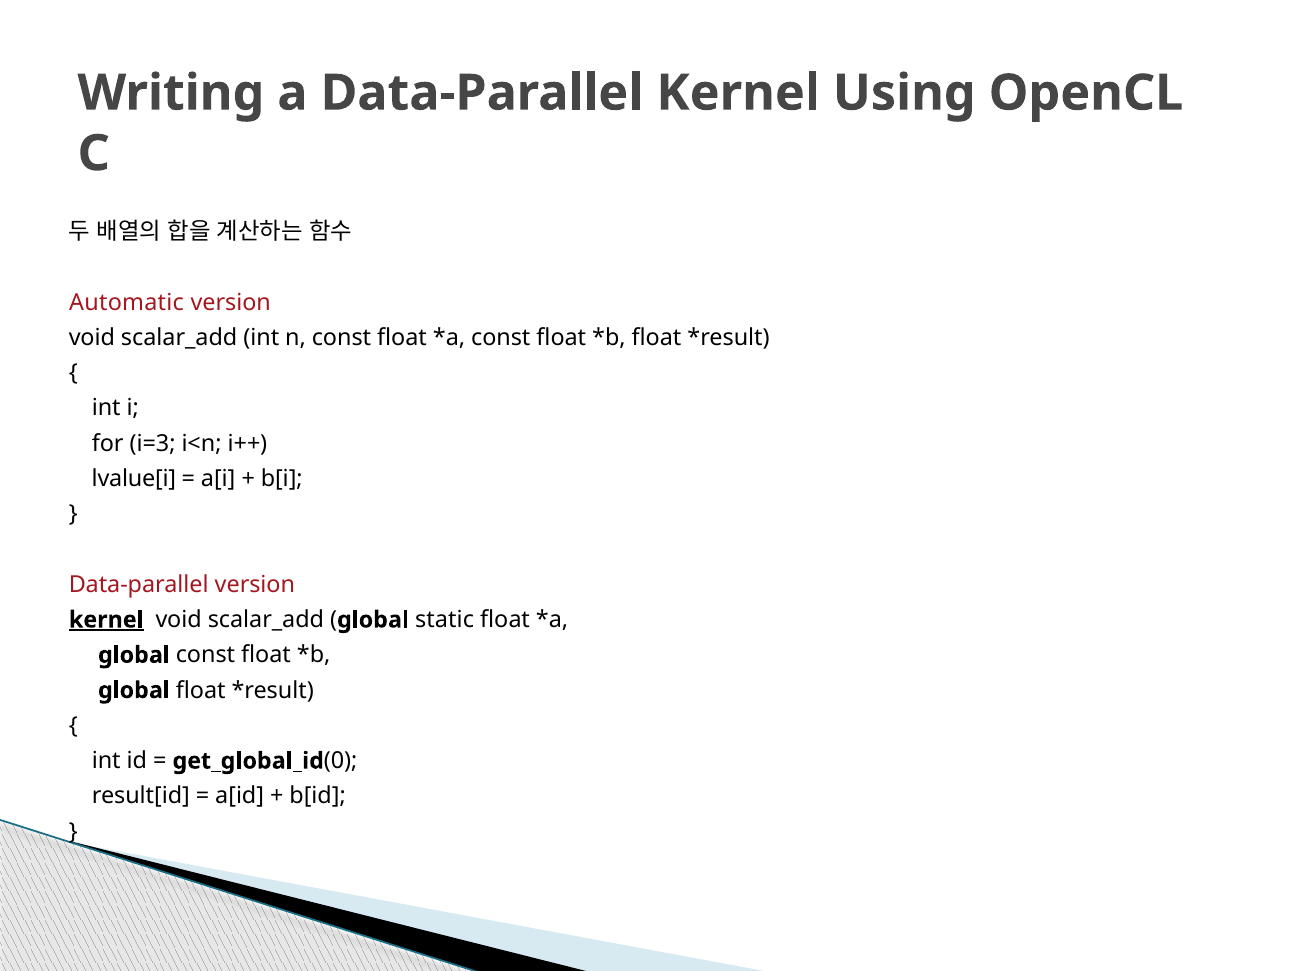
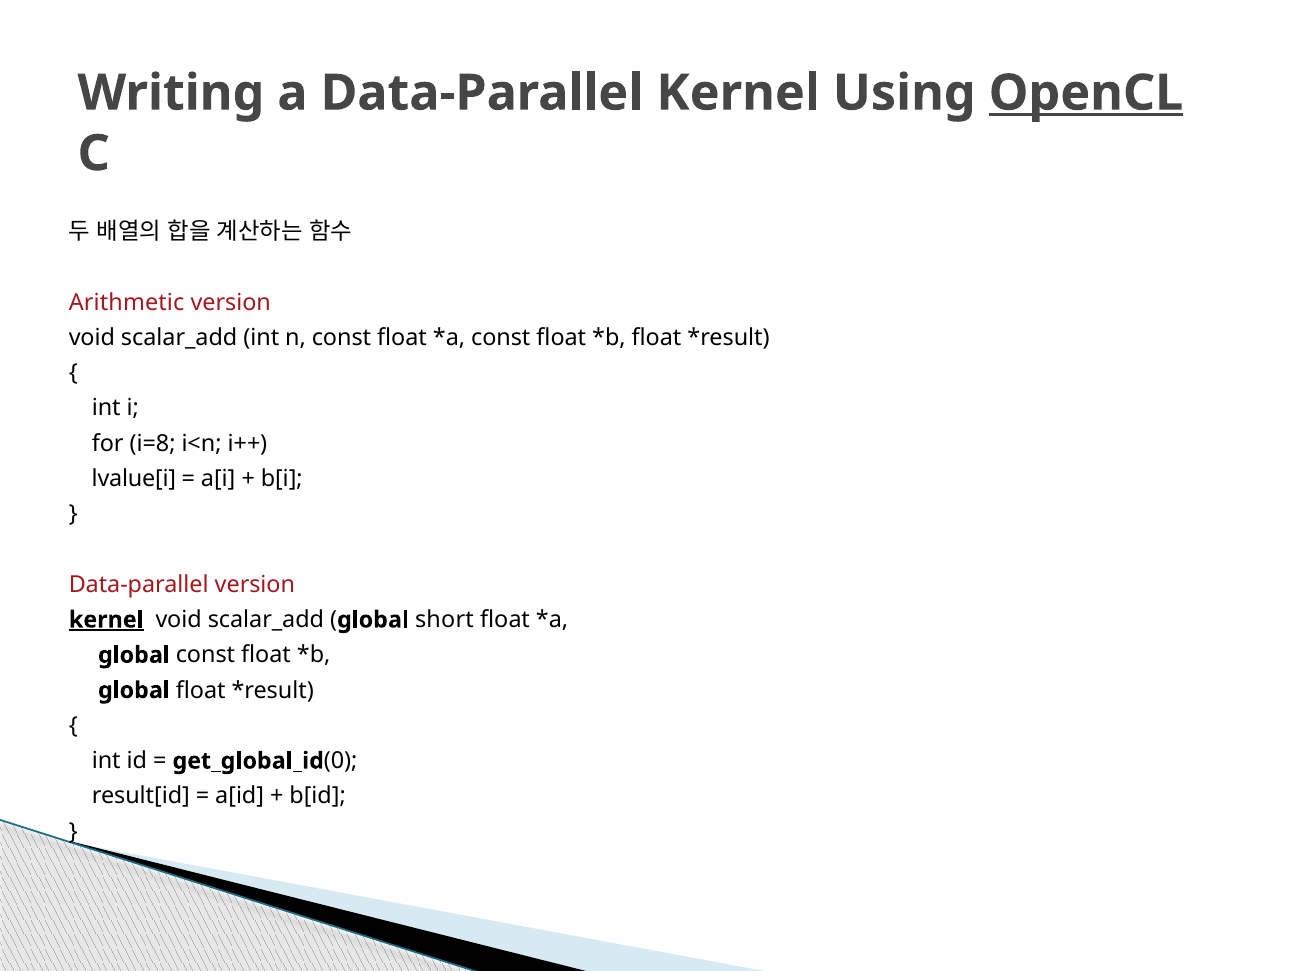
OpenCL underline: none -> present (1086, 93)
Automatic: Automatic -> Arithmetic (127, 302)
i=3: i=3 -> i=8 (153, 444)
static: static -> short (444, 620)
